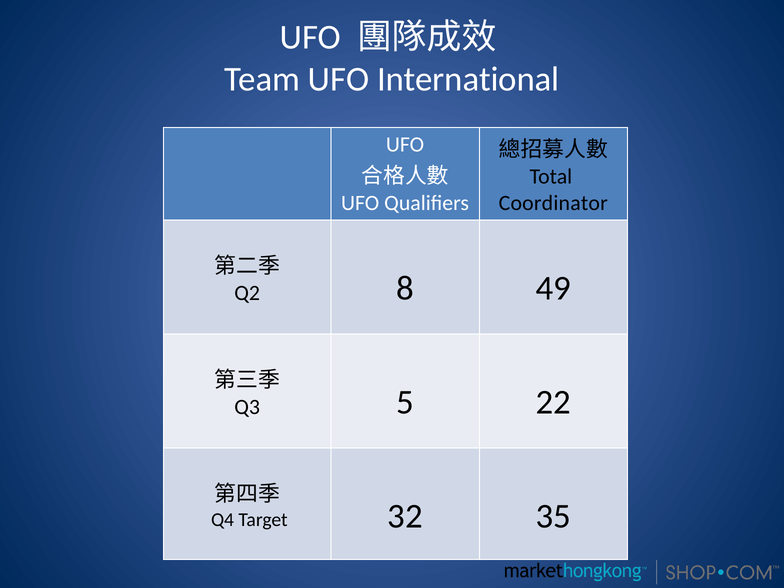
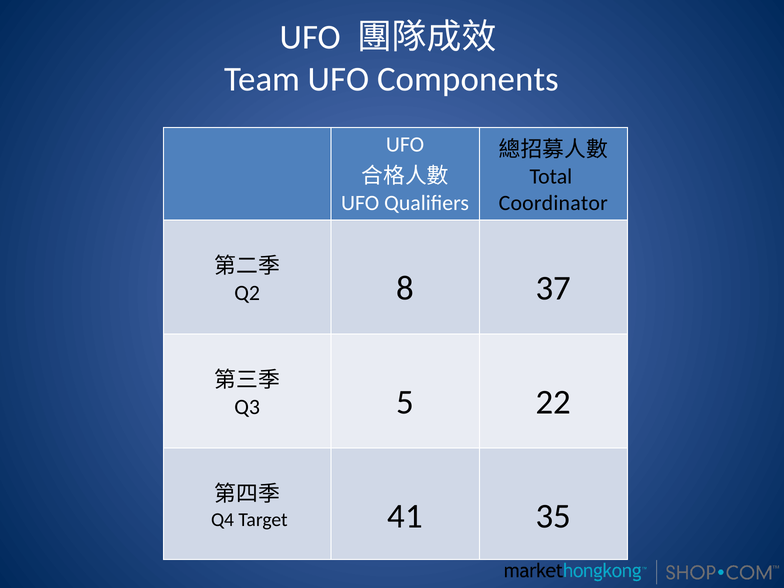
International: International -> Components (468, 79)
49: 49 -> 37 (553, 288)
32: 32 -> 41 (405, 516)
